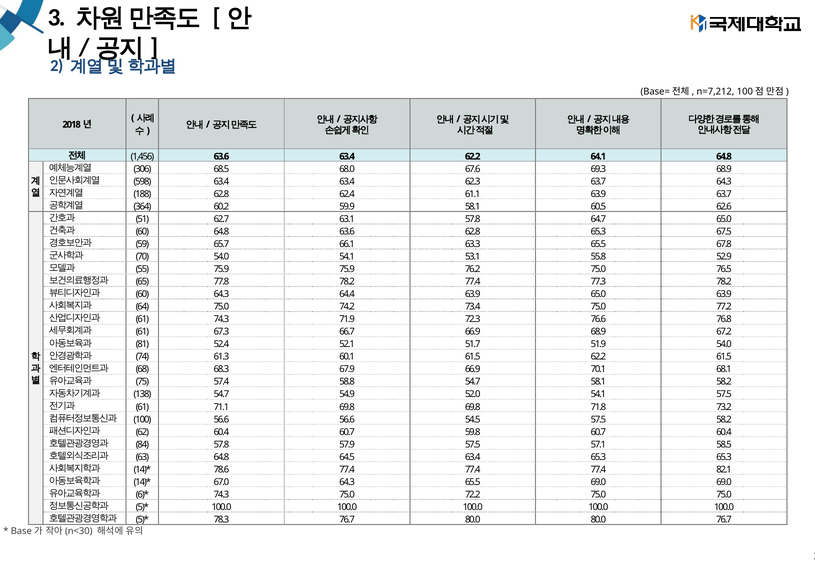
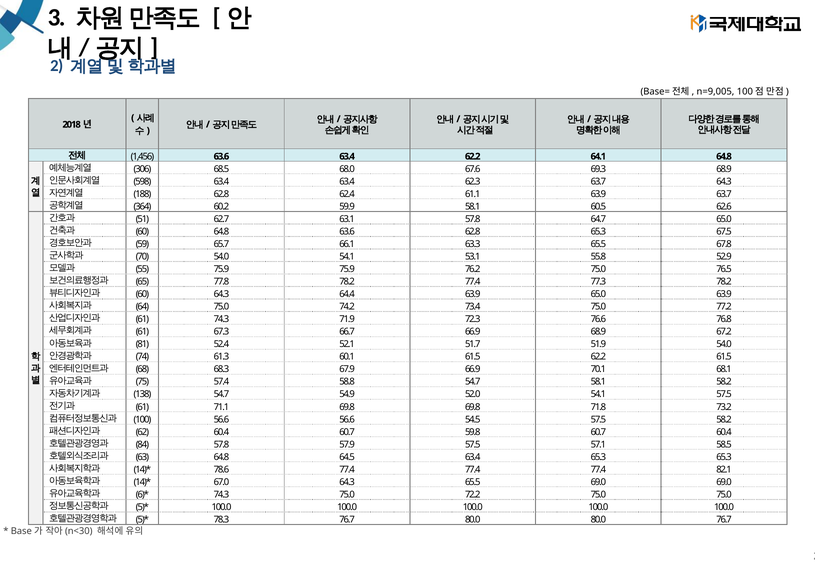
n=7,212: n=7,212 -> n=9,005 (715, 92)
